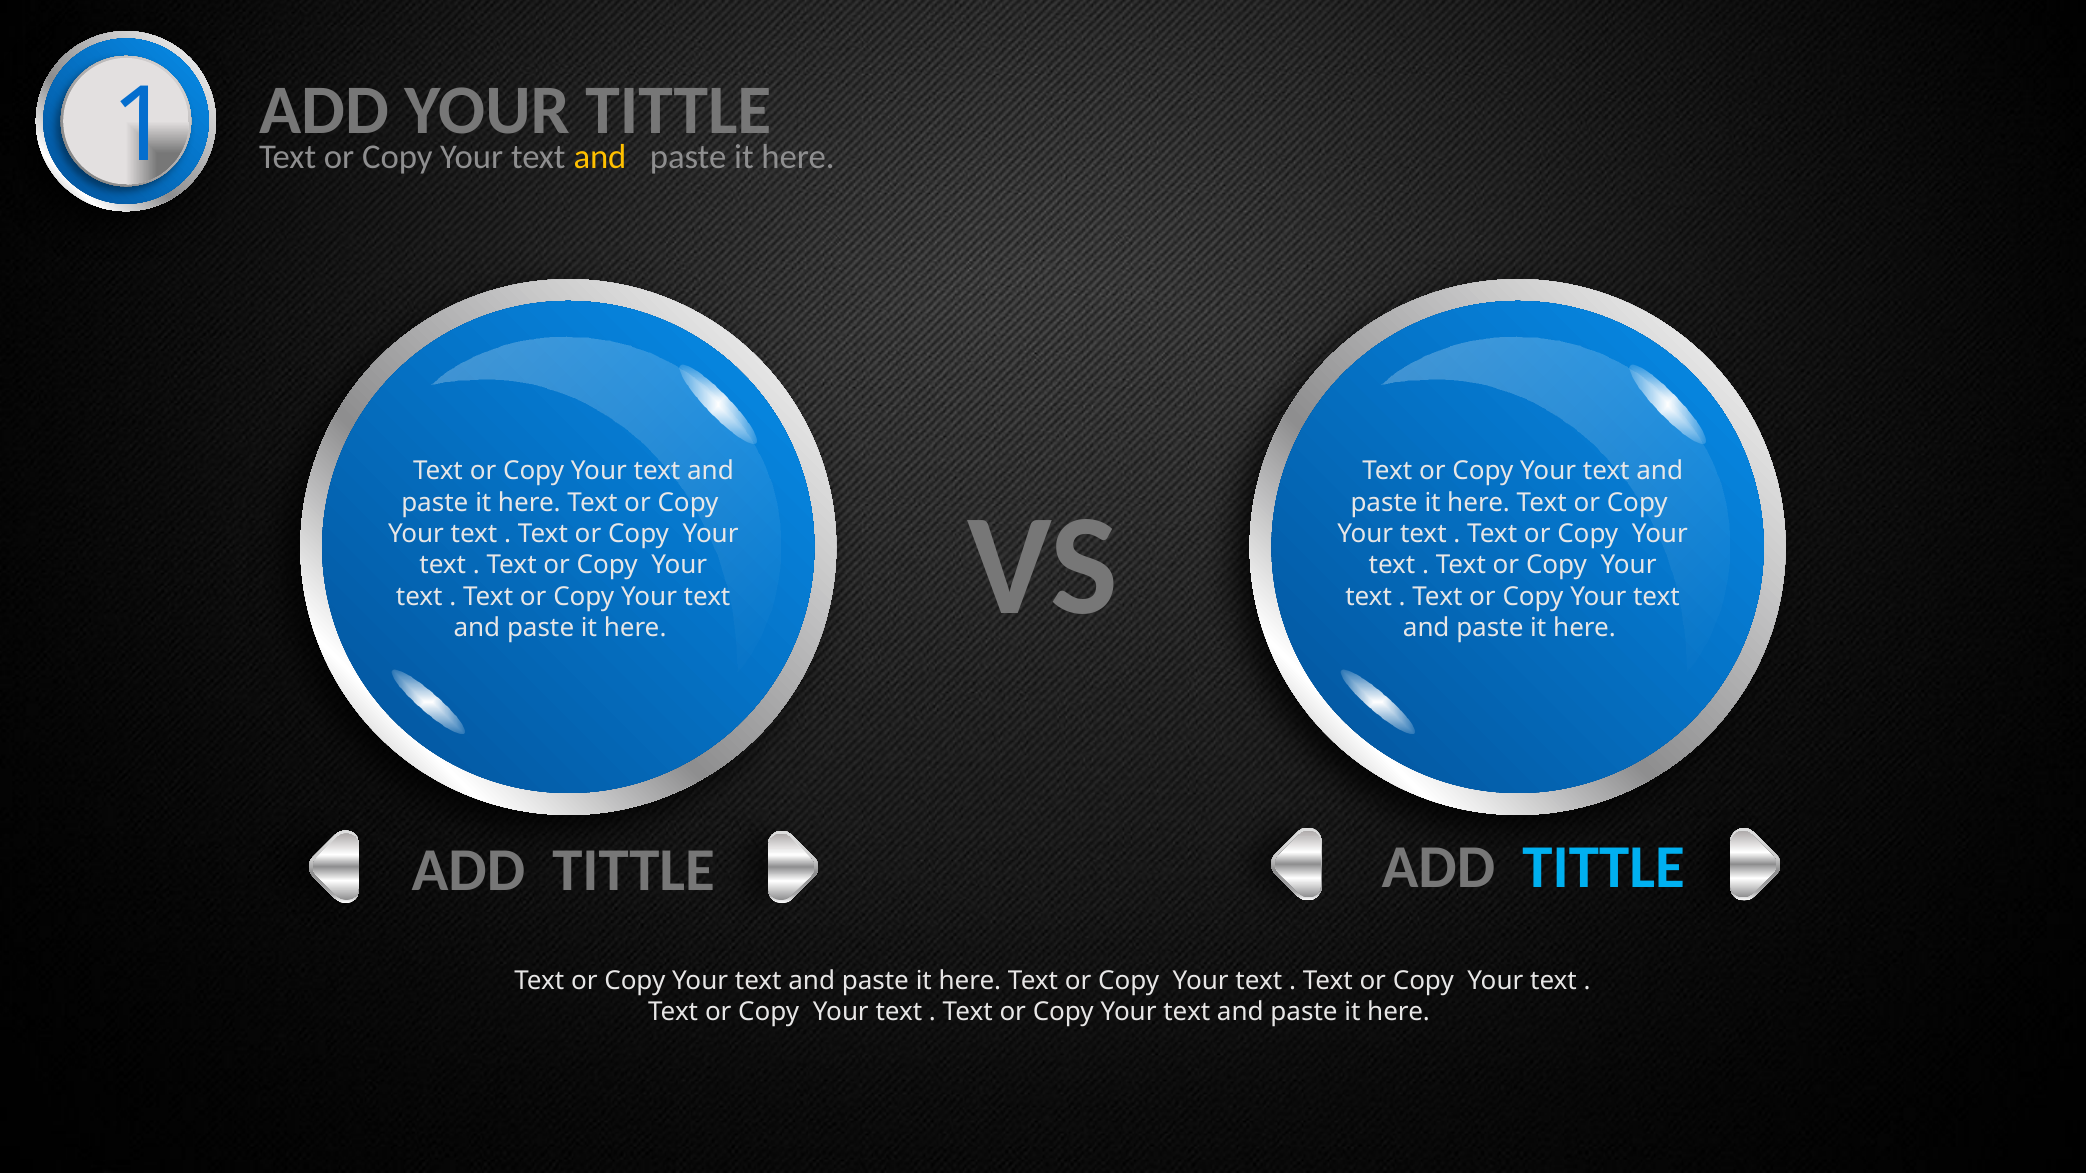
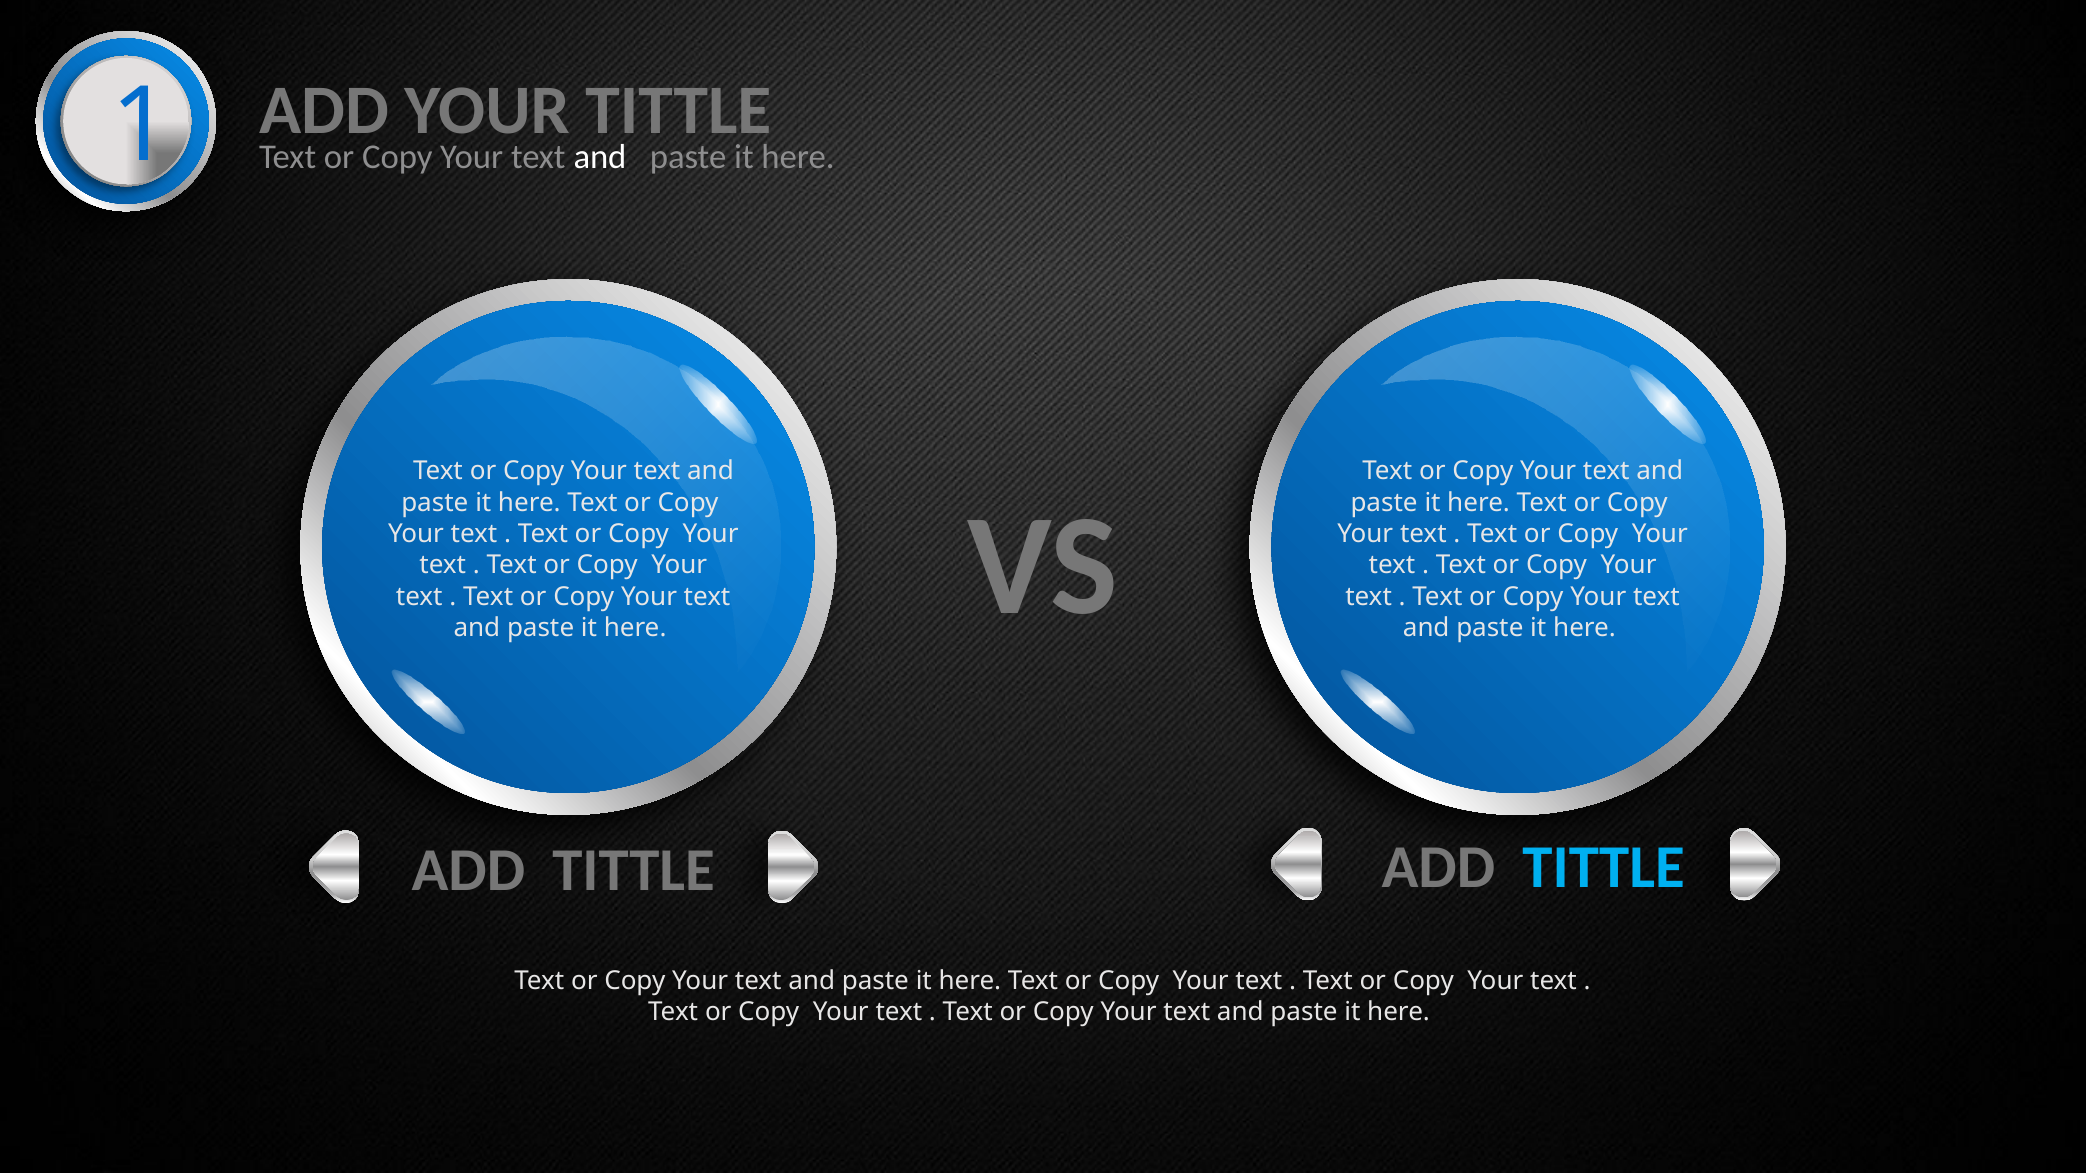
and colour: yellow -> white (600, 157)
